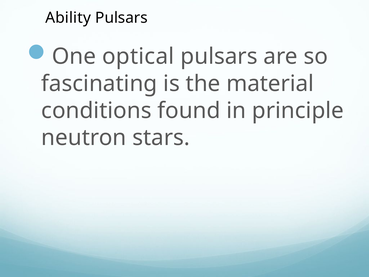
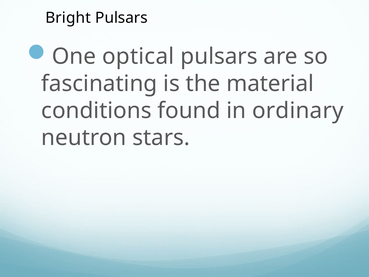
Ability: Ability -> Bright (68, 18)
principle: principle -> ordinary (298, 111)
